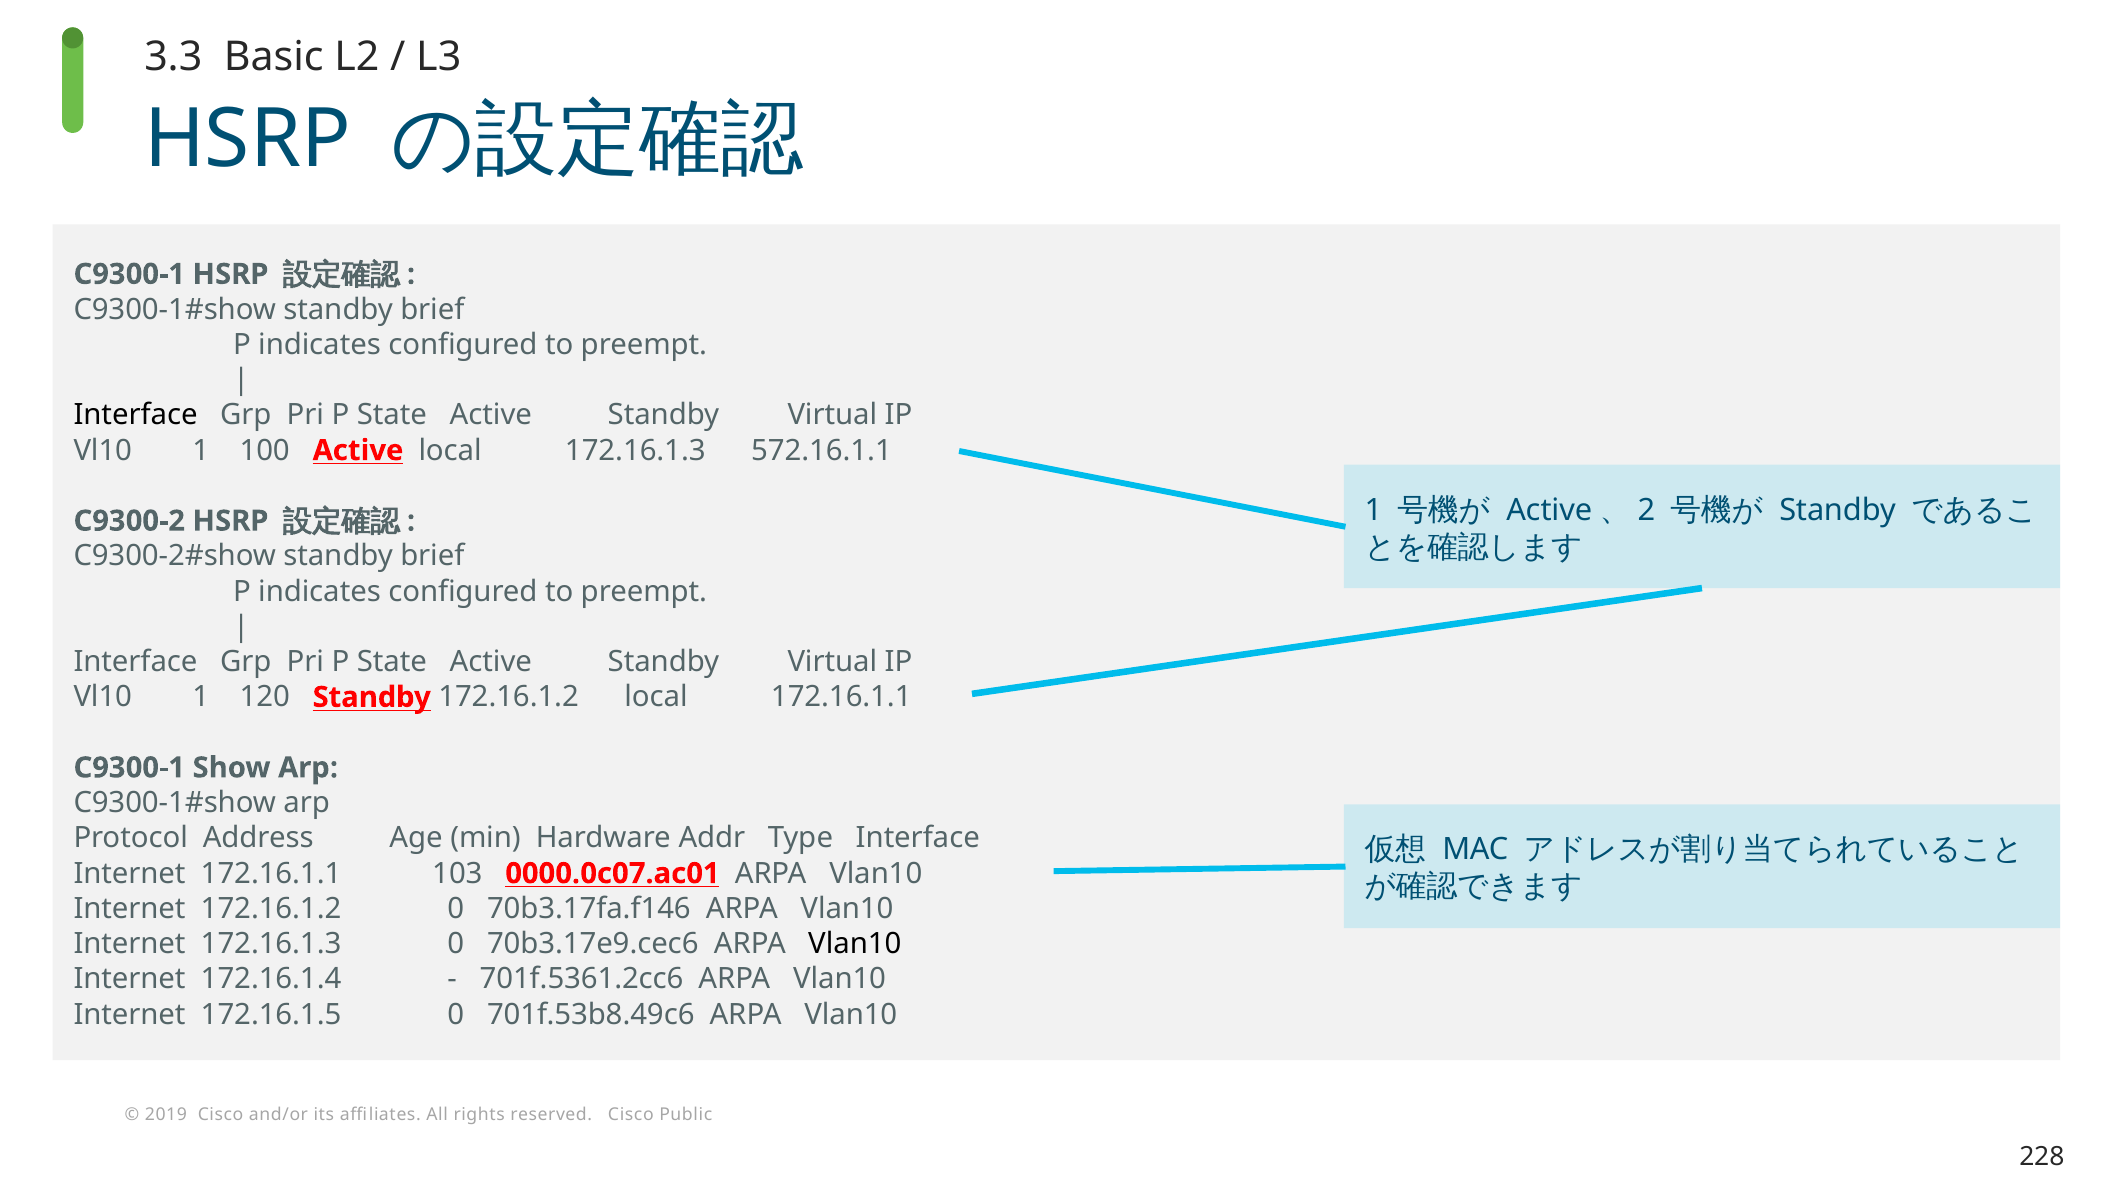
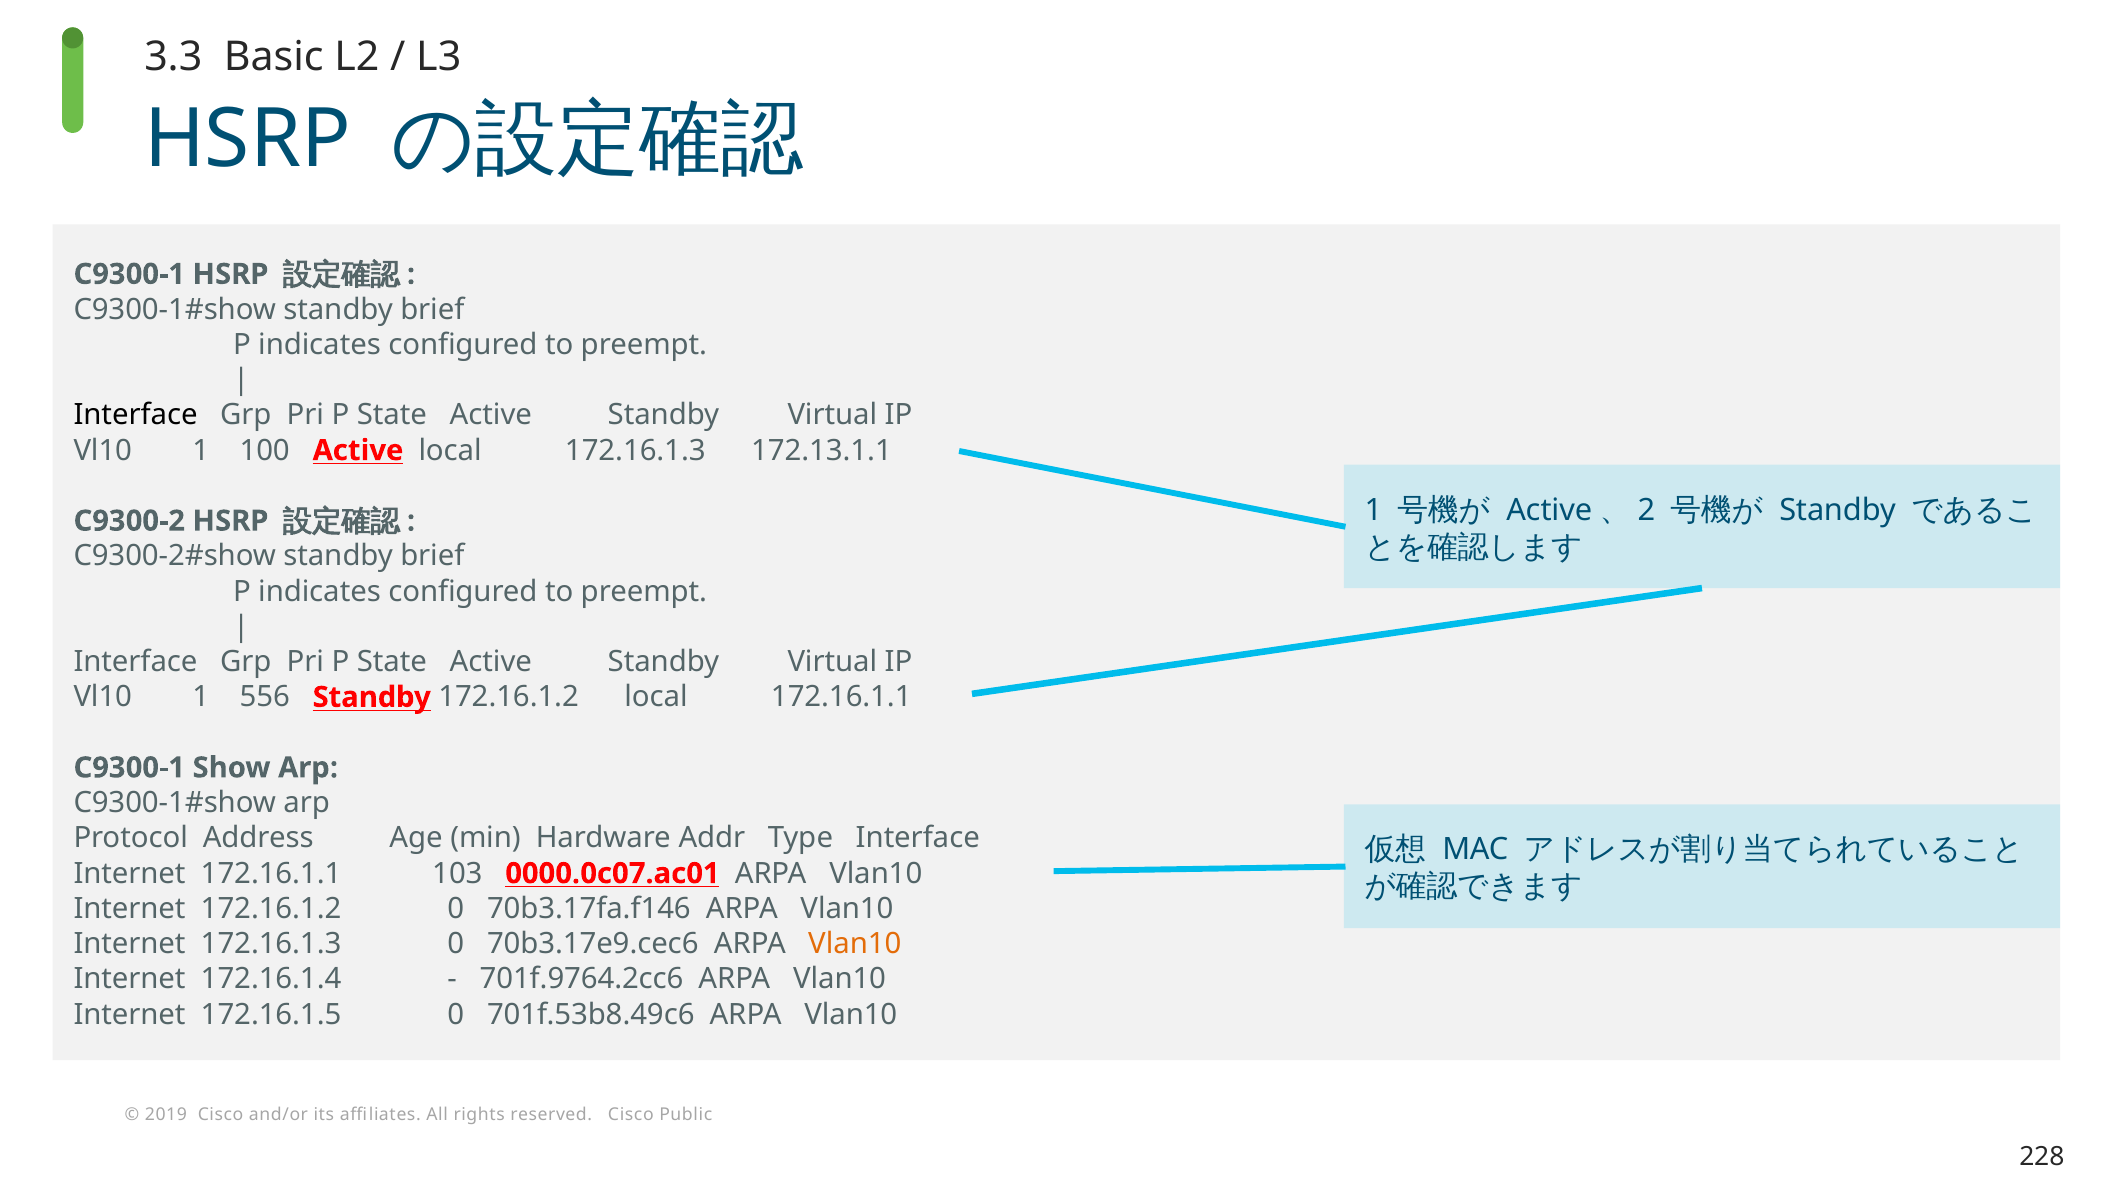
572.16.1.1: 572.16.1.1 -> 172.13.1.1 (821, 451)
120: 120 -> 556 (265, 698)
Vlan10 colour: black -> orange (855, 944)
701f.5361.2cc6: 701f.5361.2cc6 -> 701f.9764.2cc6 (582, 980)
